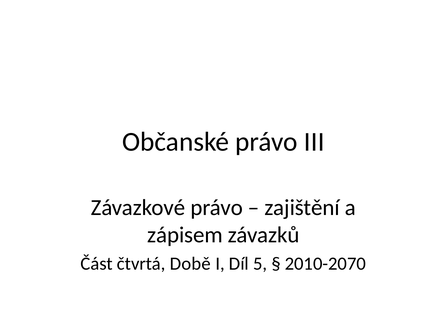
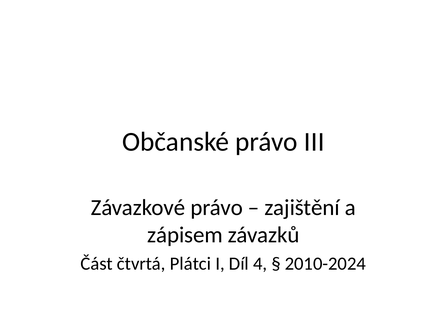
Době: Době -> Plátci (190, 264)
5: 5 -> 4 (260, 264)
2010-2070: 2010-2070 -> 2010-2024 (325, 264)
